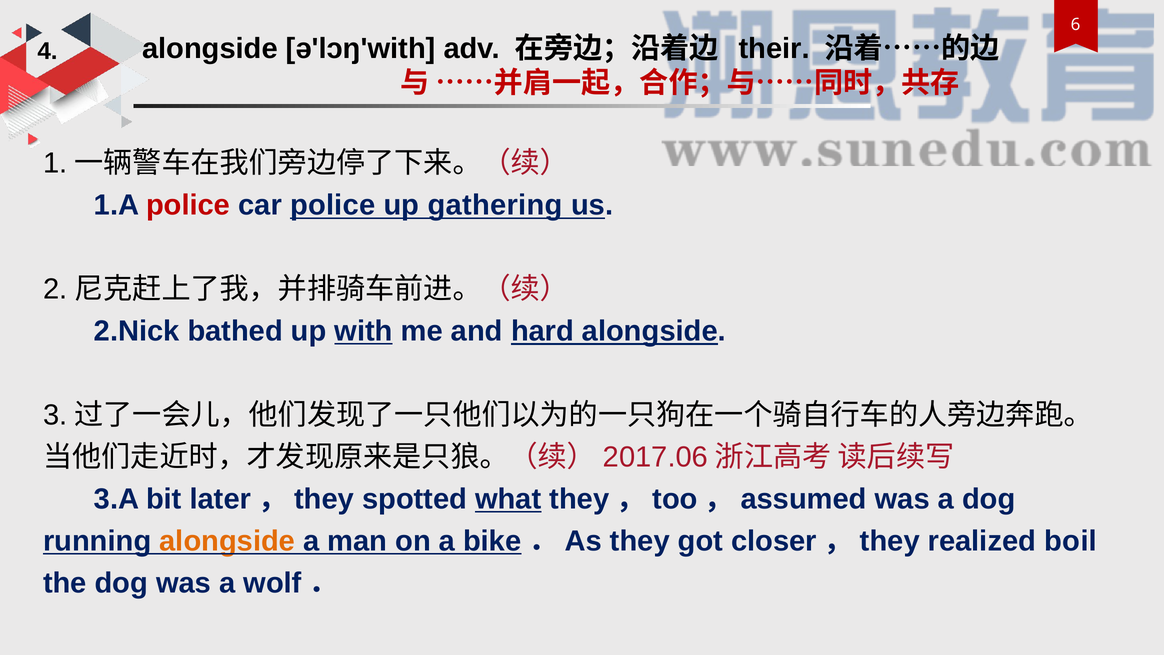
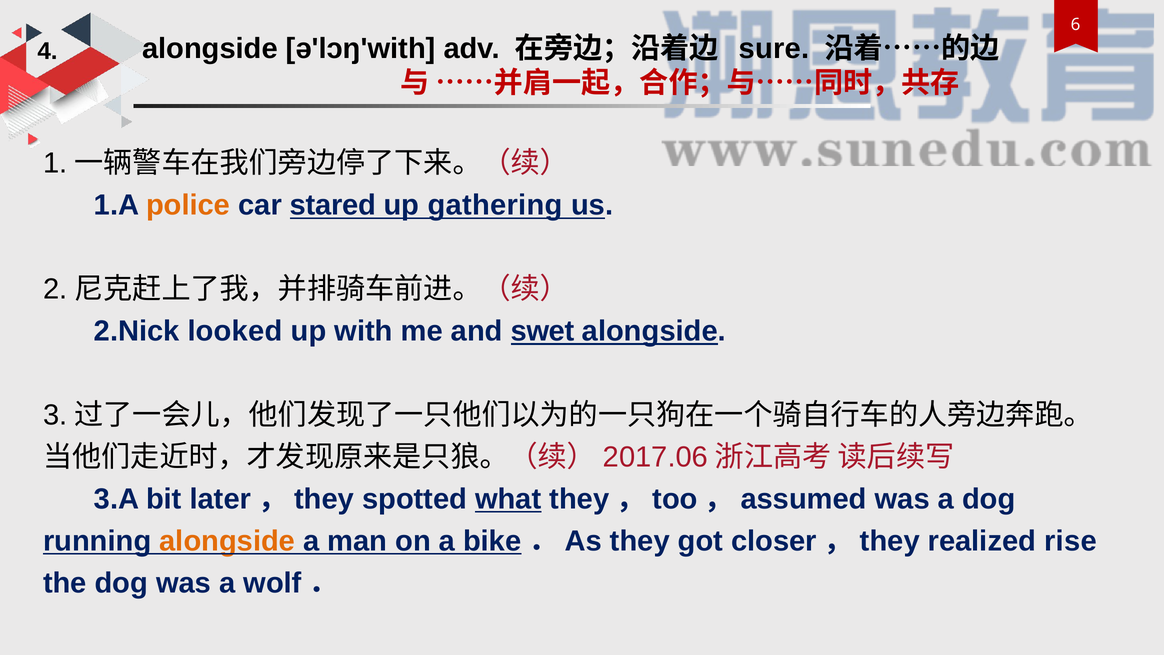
their: their -> sure (774, 48)
police colour: red -> orange (188, 205)
car police: police -> stared (333, 205)
bathed: bathed -> looked (235, 331)
with underline: present -> none (364, 331)
hard: hard -> swet (543, 331)
boil: boil -> rise (1071, 541)
